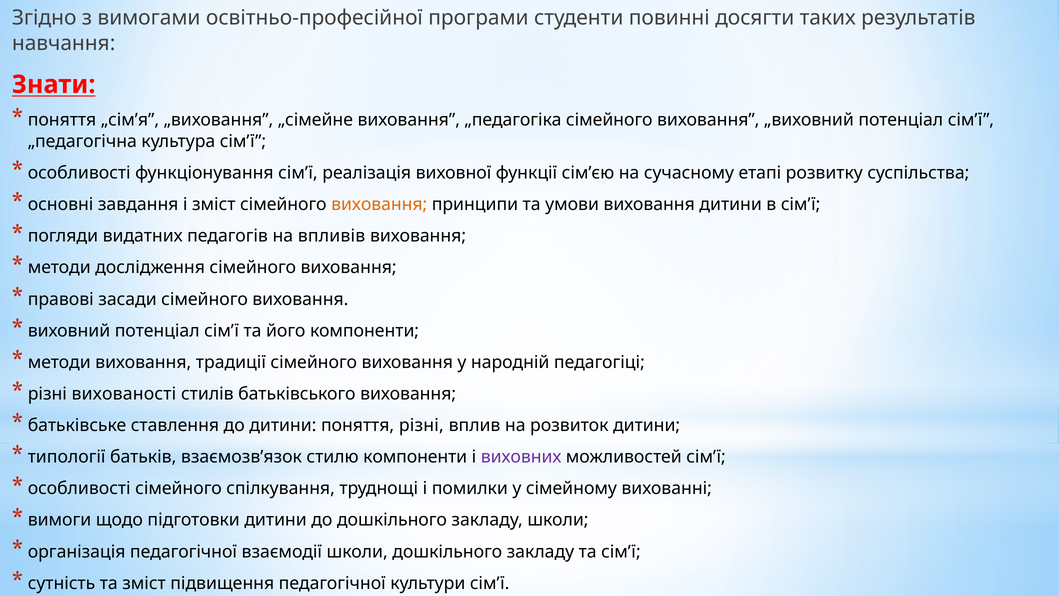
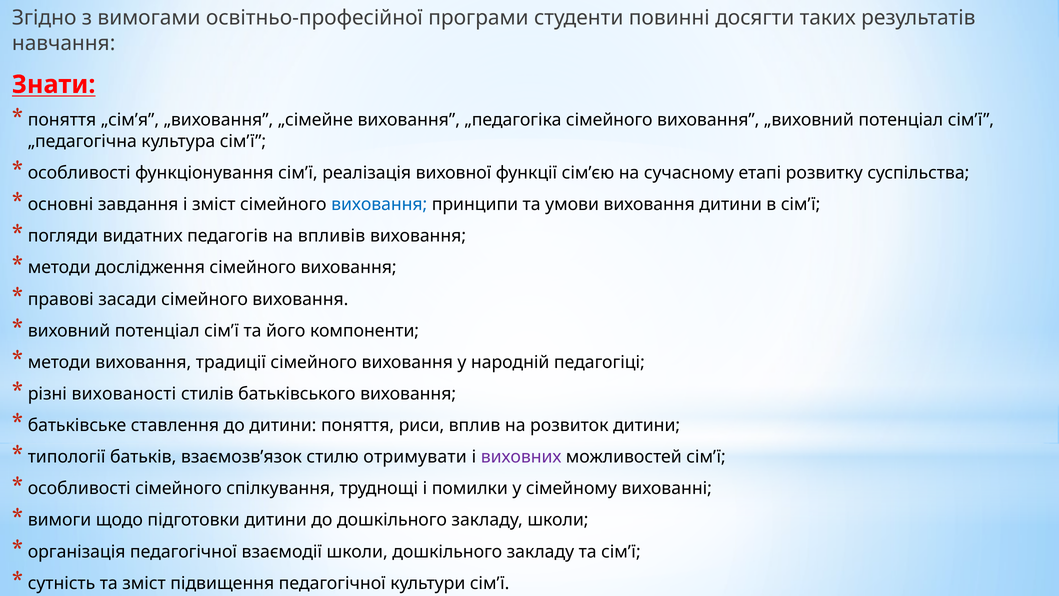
виховання colour: orange -> blue (379, 204)
поняття різні: різні -> риси (421, 425)
стилю компоненти: компоненти -> отримувати (415, 457)
